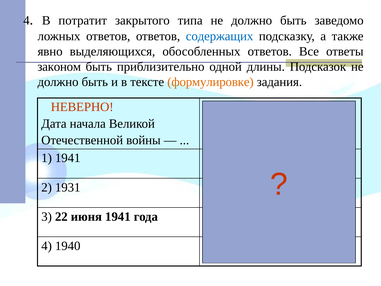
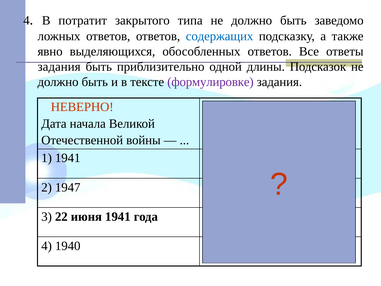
законом: законом -> задания (59, 67)
формулировке colour: orange -> purple (210, 82)
1931: 1931 -> 1947 (68, 187)
